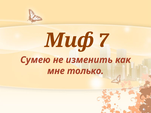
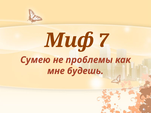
изменить: изменить -> проблемы (89, 60)
только: только -> будешь (85, 71)
